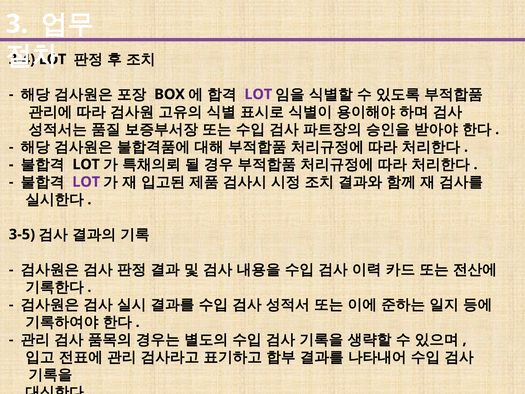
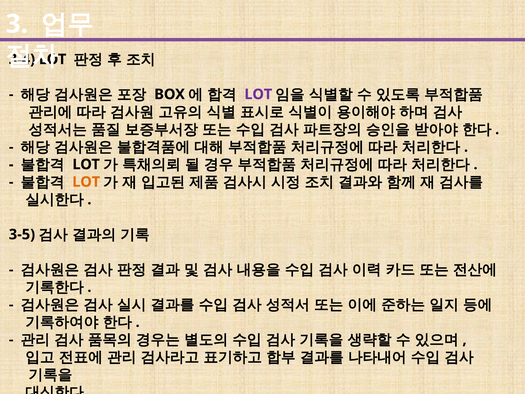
LOT colour: purple -> orange (86, 182)
